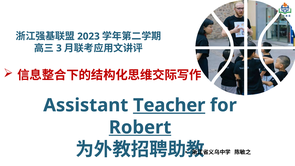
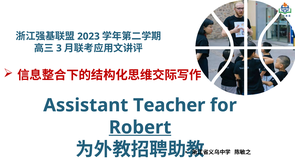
Teacher underline: present -> none (169, 105)
